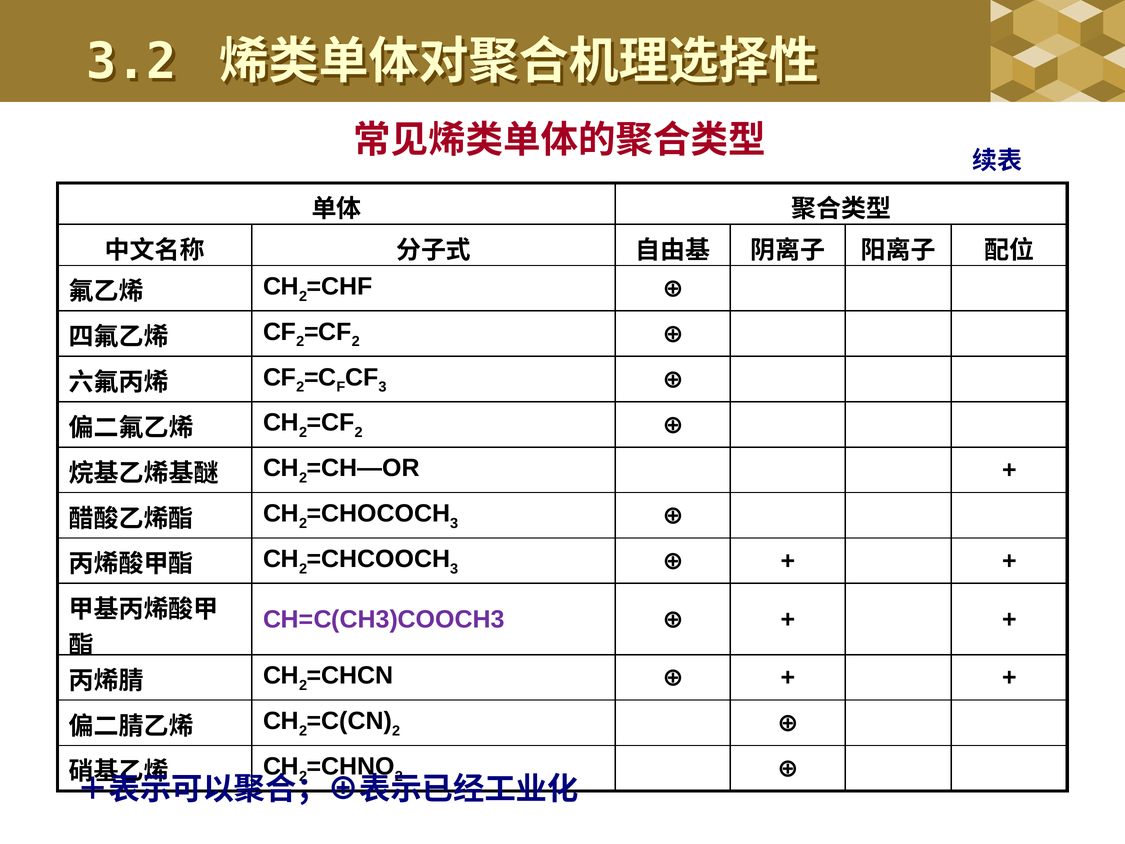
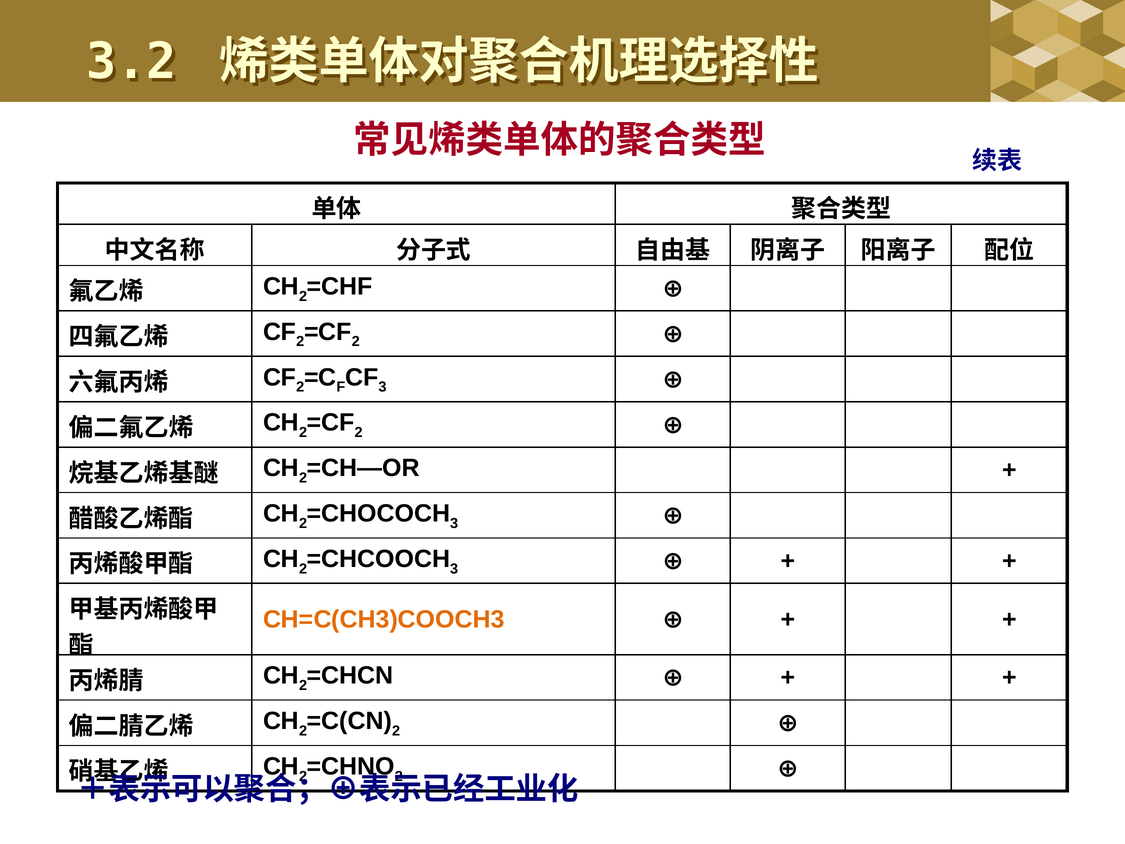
CH=C(CH3)COOCH3 colour: purple -> orange (384, 619)
